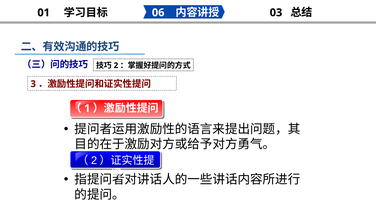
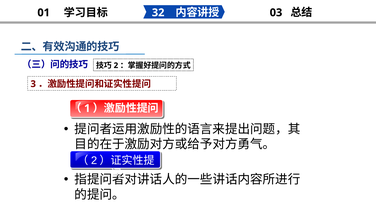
06: 06 -> 32 (158, 13)
